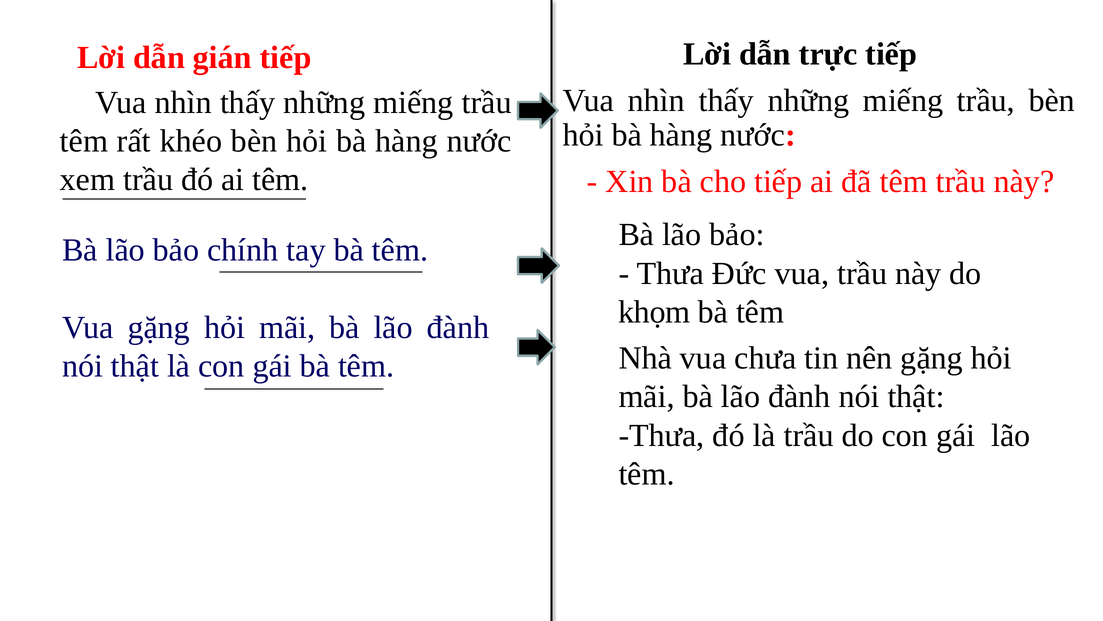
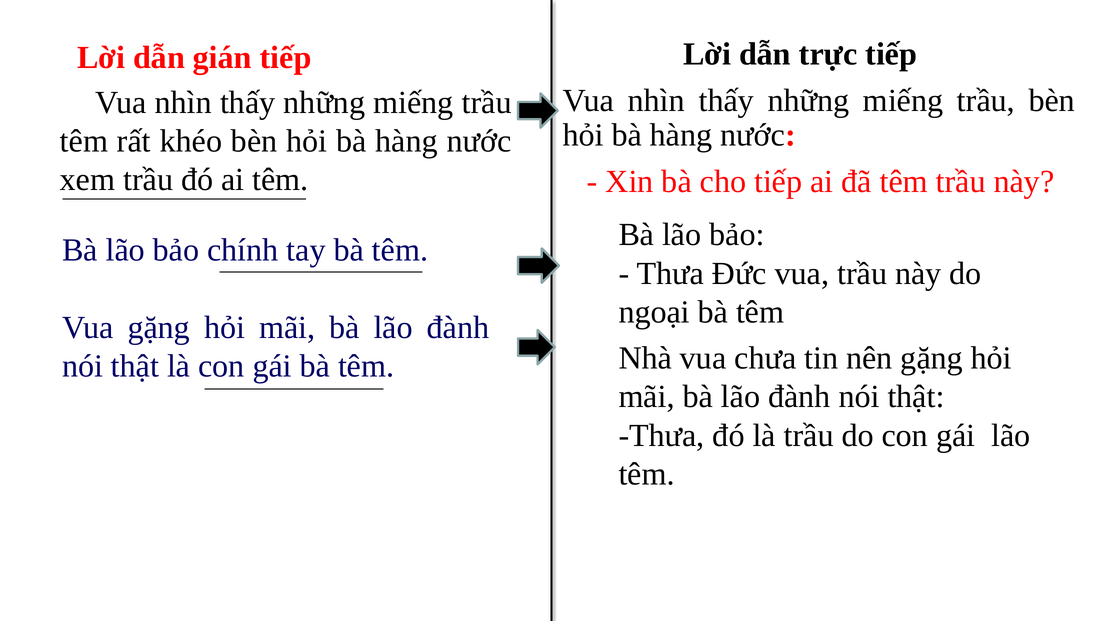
khọm: khọm -> ngoại (654, 312)
